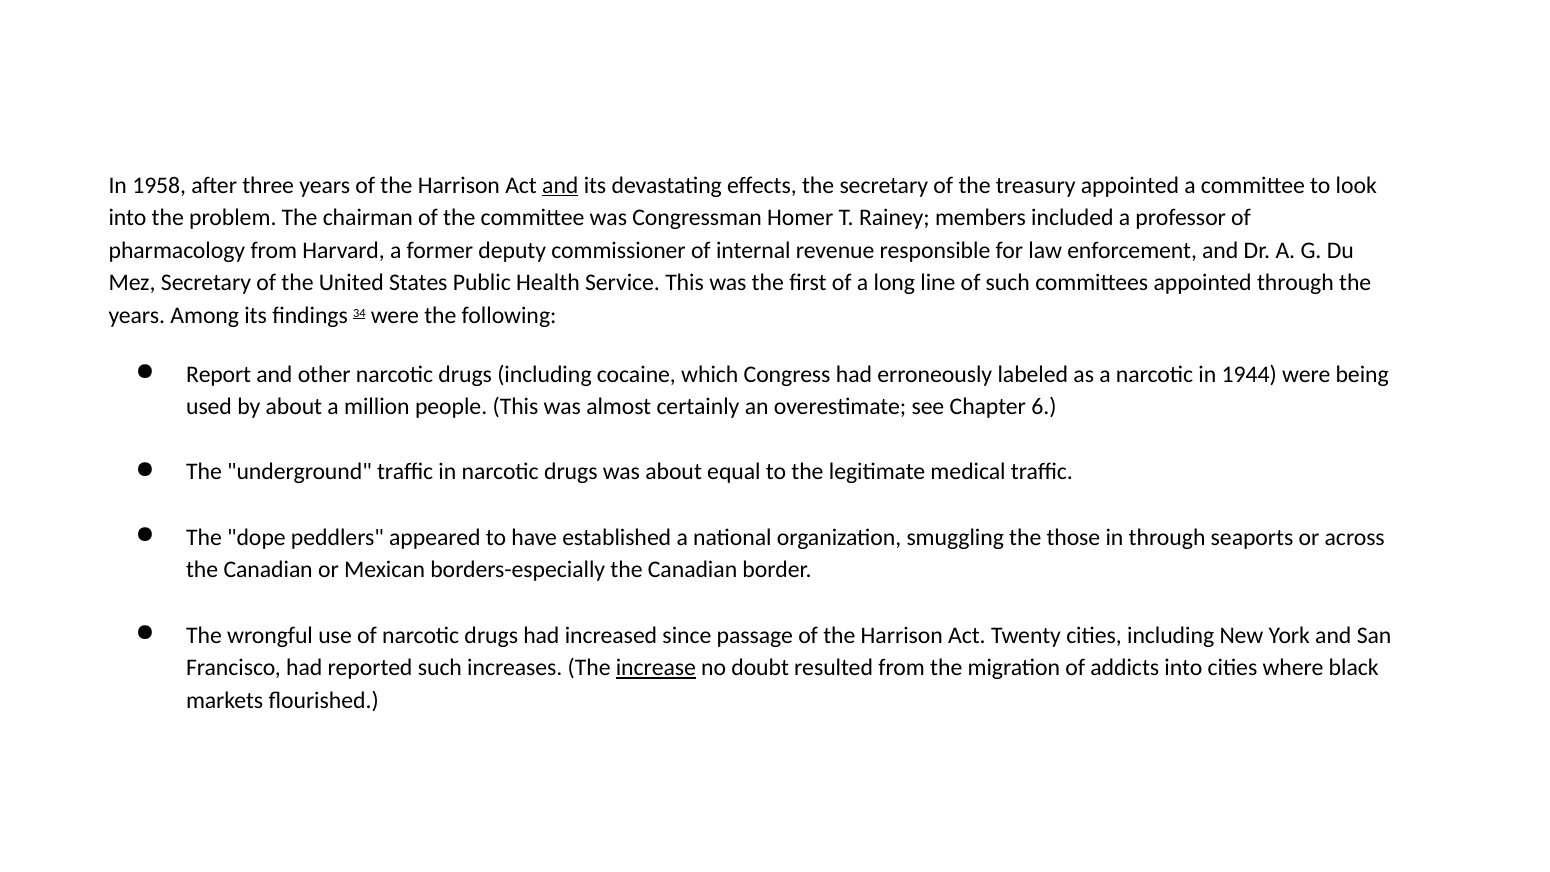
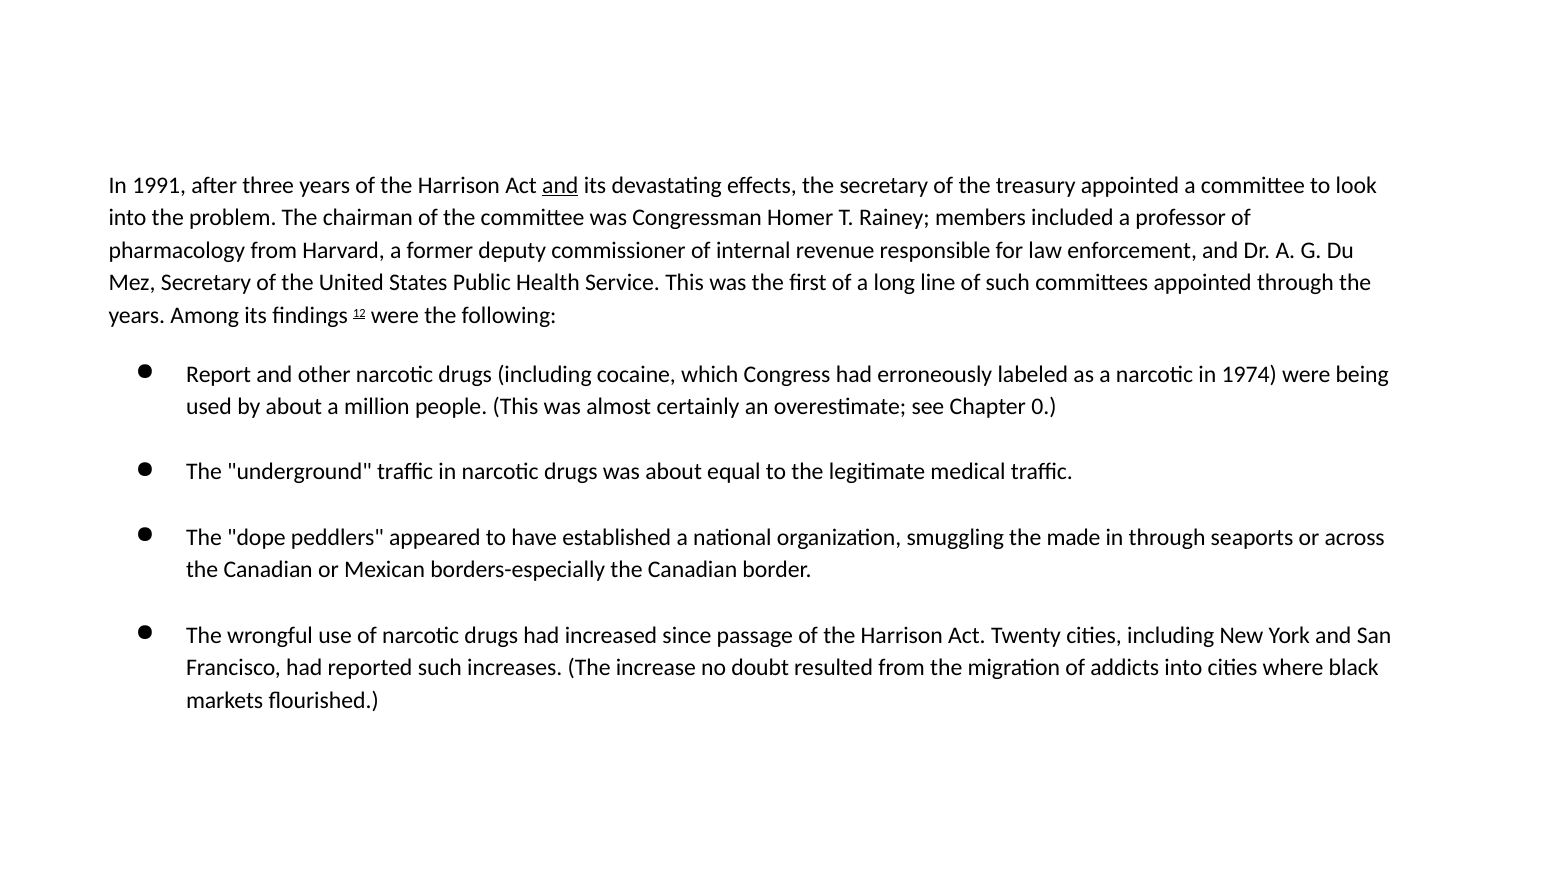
1958: 1958 -> 1991 (159, 185)
34: 34 -> 12 (359, 313)
1944: 1944 -> 1974 (1249, 374)
6: 6 -> 0 (1044, 407)
those: those -> made (1073, 537)
increase underline: present -> none (656, 668)
